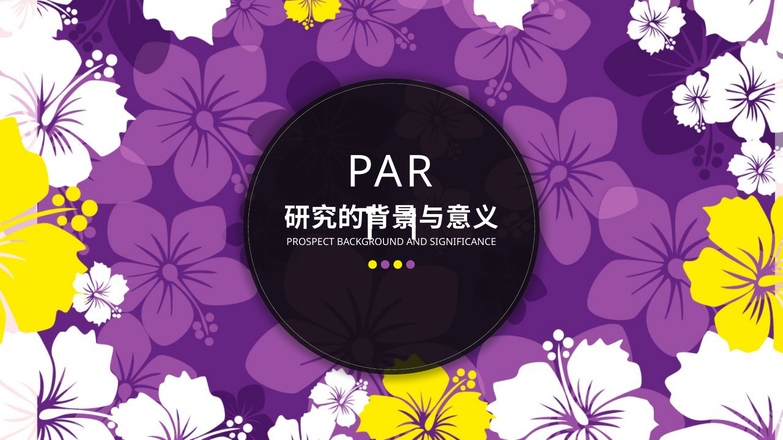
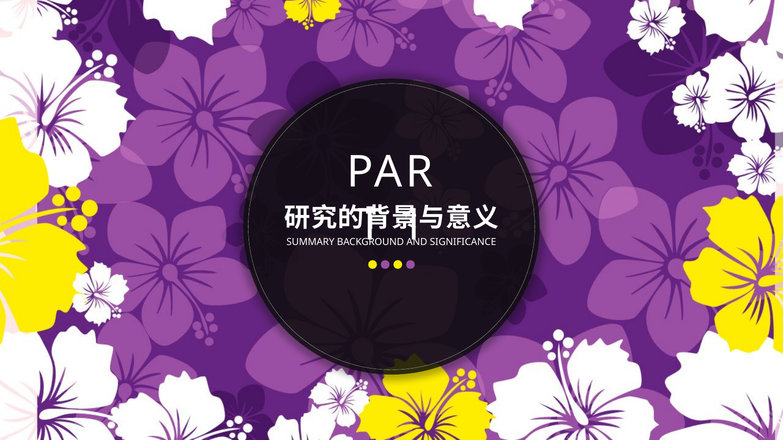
PROSPECT: PROSPECT -> SUMMARY (310, 242)
